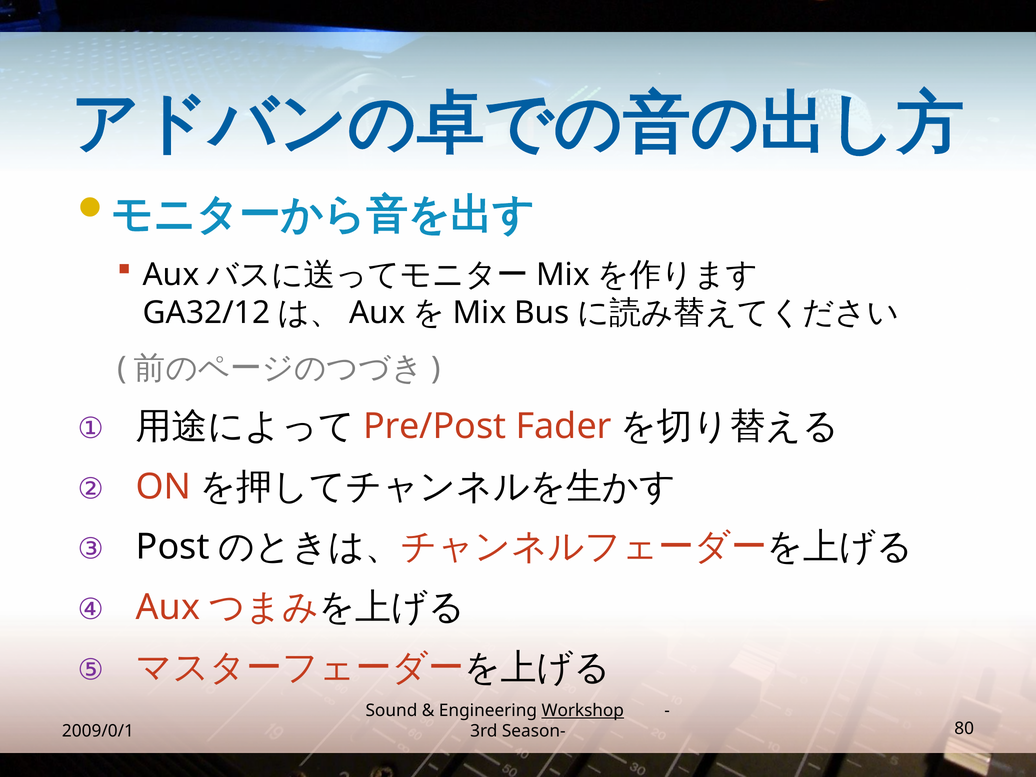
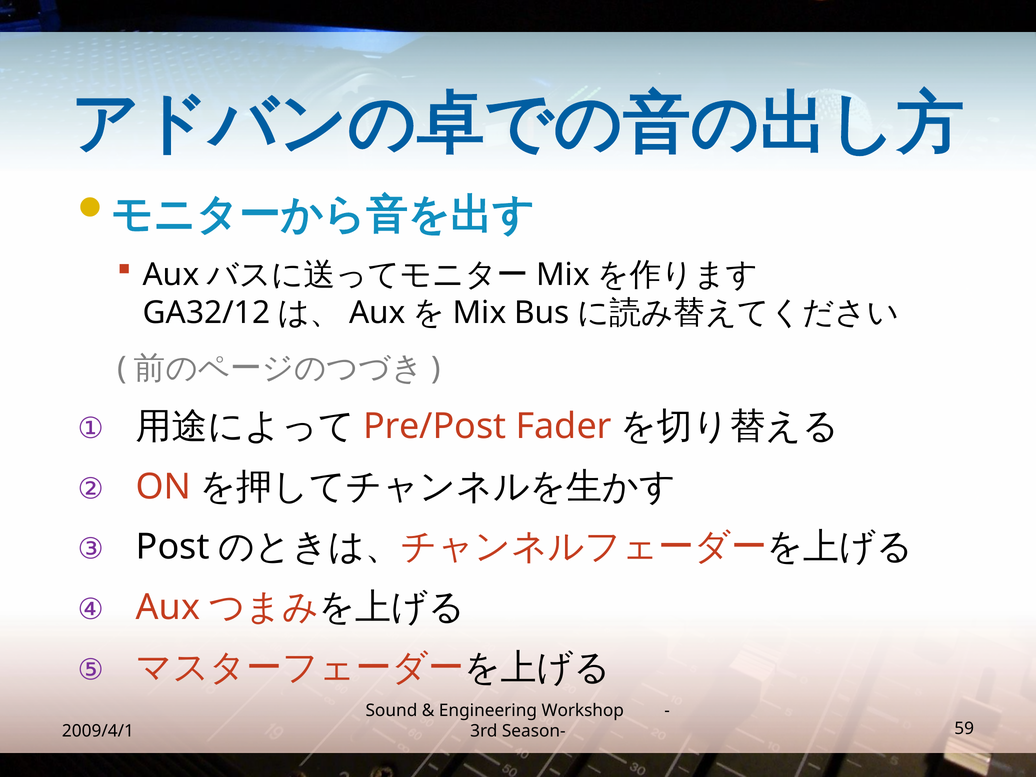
Workshop underline: present -> none (583, 710)
2009/0/1: 2009/0/1 -> 2009/4/1 (98, 731)
80: 80 -> 59 (964, 728)
